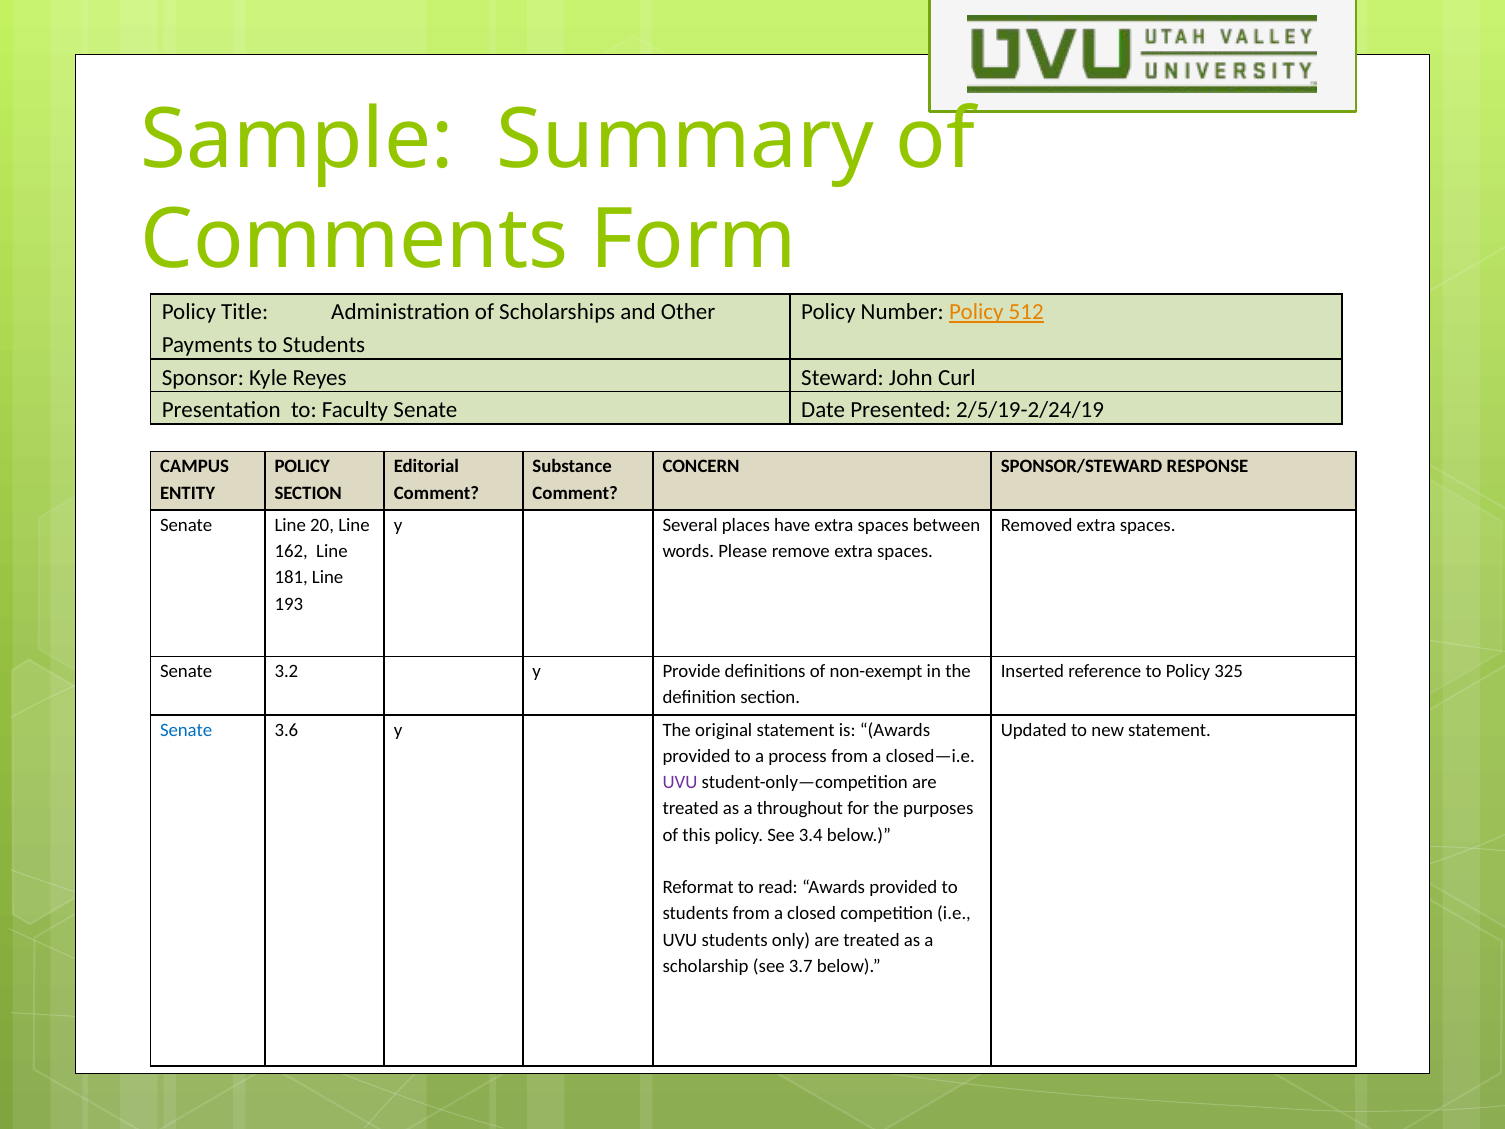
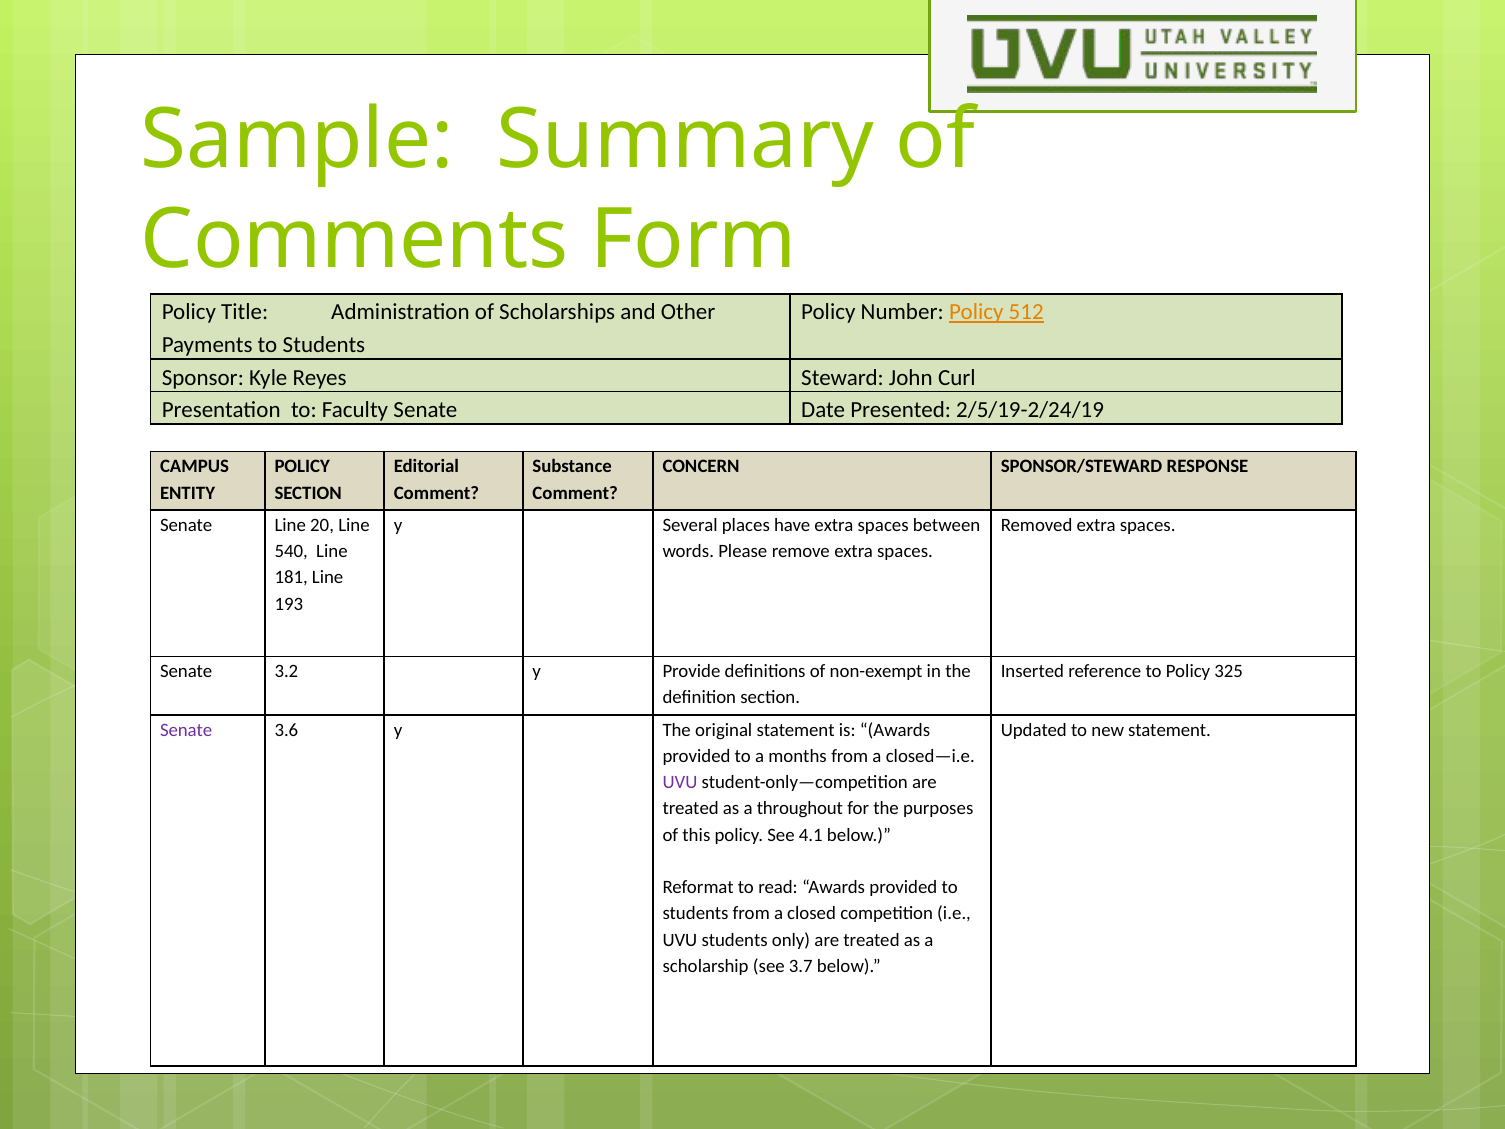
162: 162 -> 540 (291, 551)
Senate colour: blue -> purple (186, 730)
a process: process -> months (798, 756)
3.4: 3.4 -> 4.1 (811, 835)
